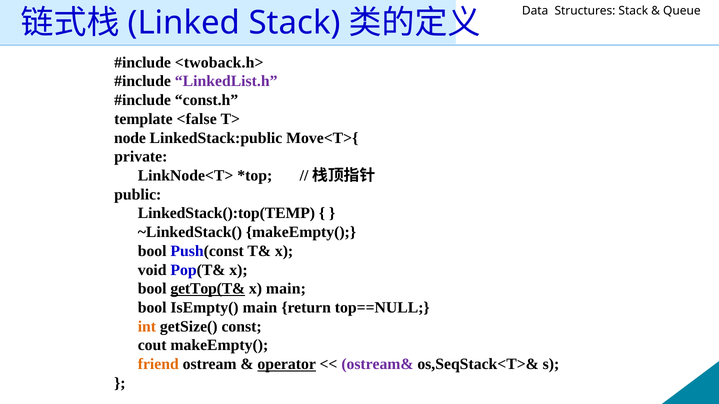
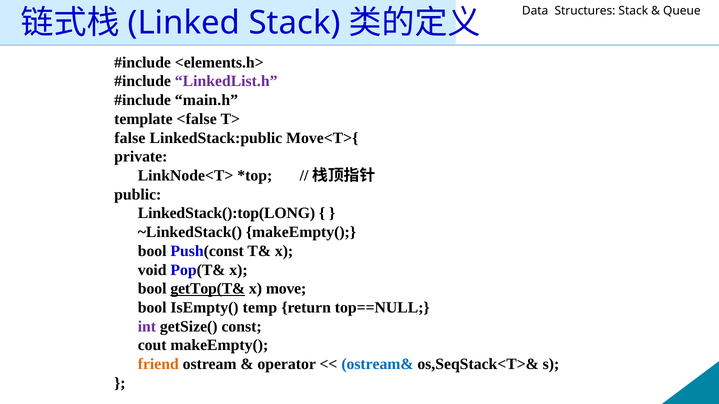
<twoback.h>: <twoback.h> -> <elements.h> (219, 63)
const.h: const.h -> main.h (206, 100)
node: node -> false (130, 138)
LinkedStack():top(TEMP: LinkedStack():top(TEMP -> LinkedStack():top(LONG (226, 213)
x main: main -> move (286, 289)
IsEmpty( main: main -> temp (260, 308)
int colour: orange -> purple (147, 327)
operator underline: present -> none (287, 364)
ostream& colour: purple -> blue (377, 364)
